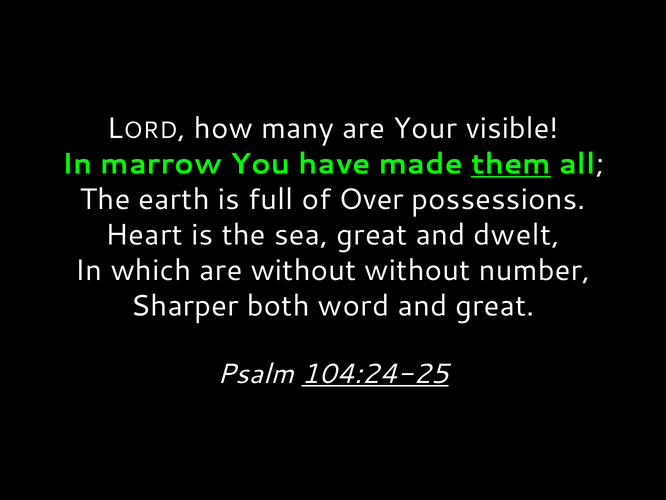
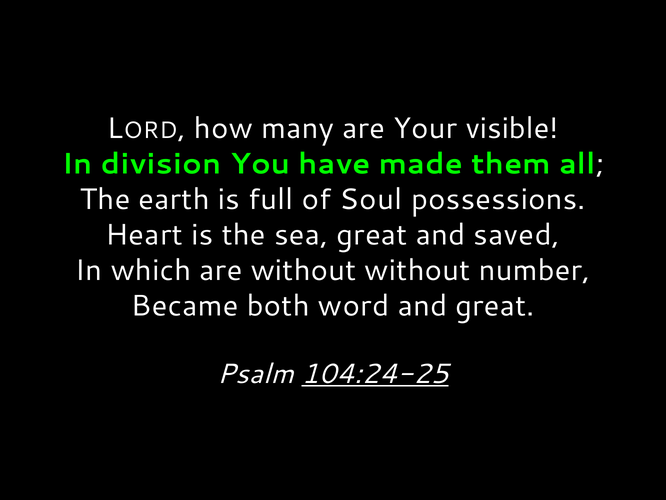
marrow: marrow -> division (161, 164)
them underline: present -> none (511, 164)
Over: Over -> Soul (371, 199)
dwelt: dwelt -> saved (517, 235)
Sharper: Sharper -> Became (185, 306)
